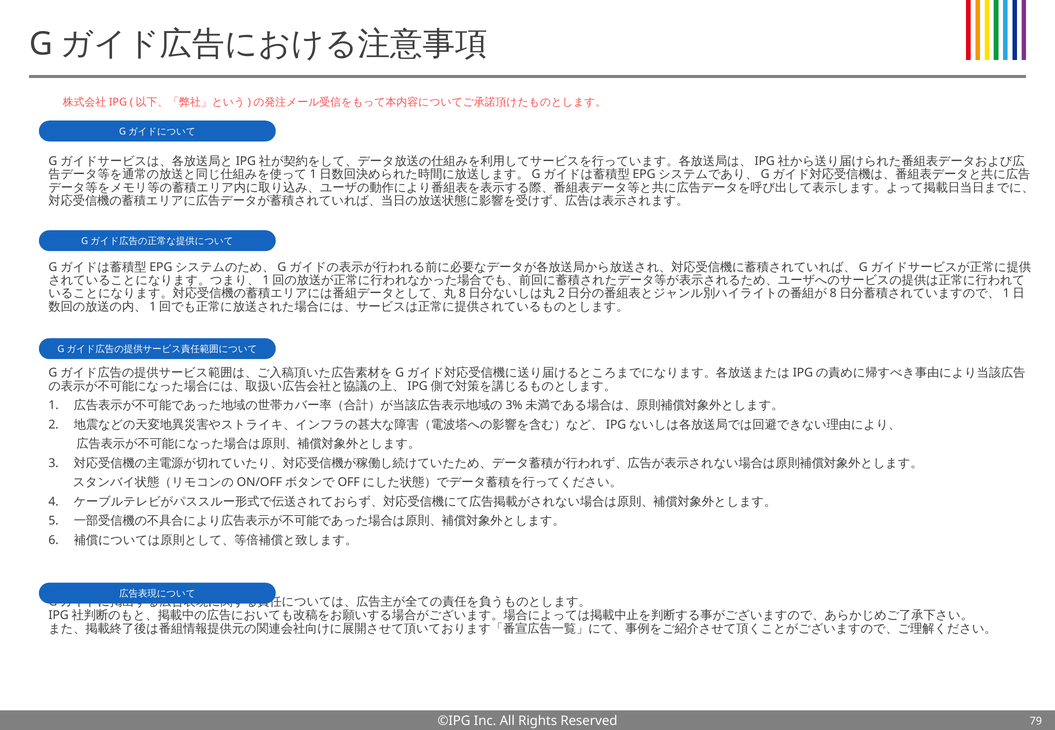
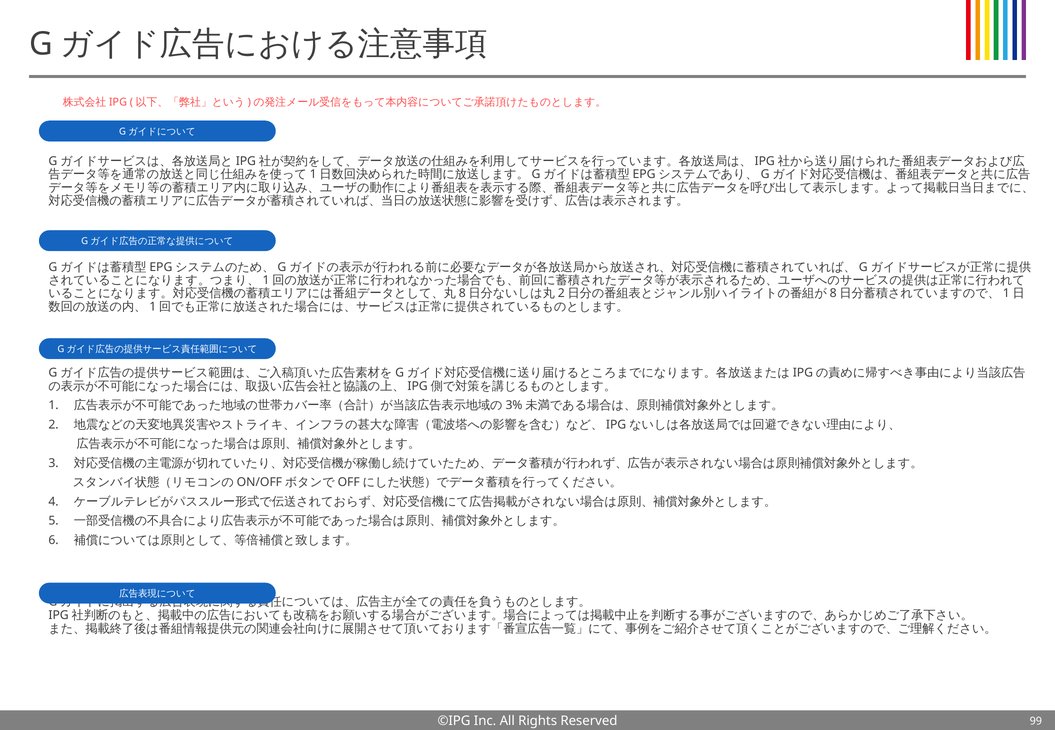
79: 79 -> 99 (1036, 721)
